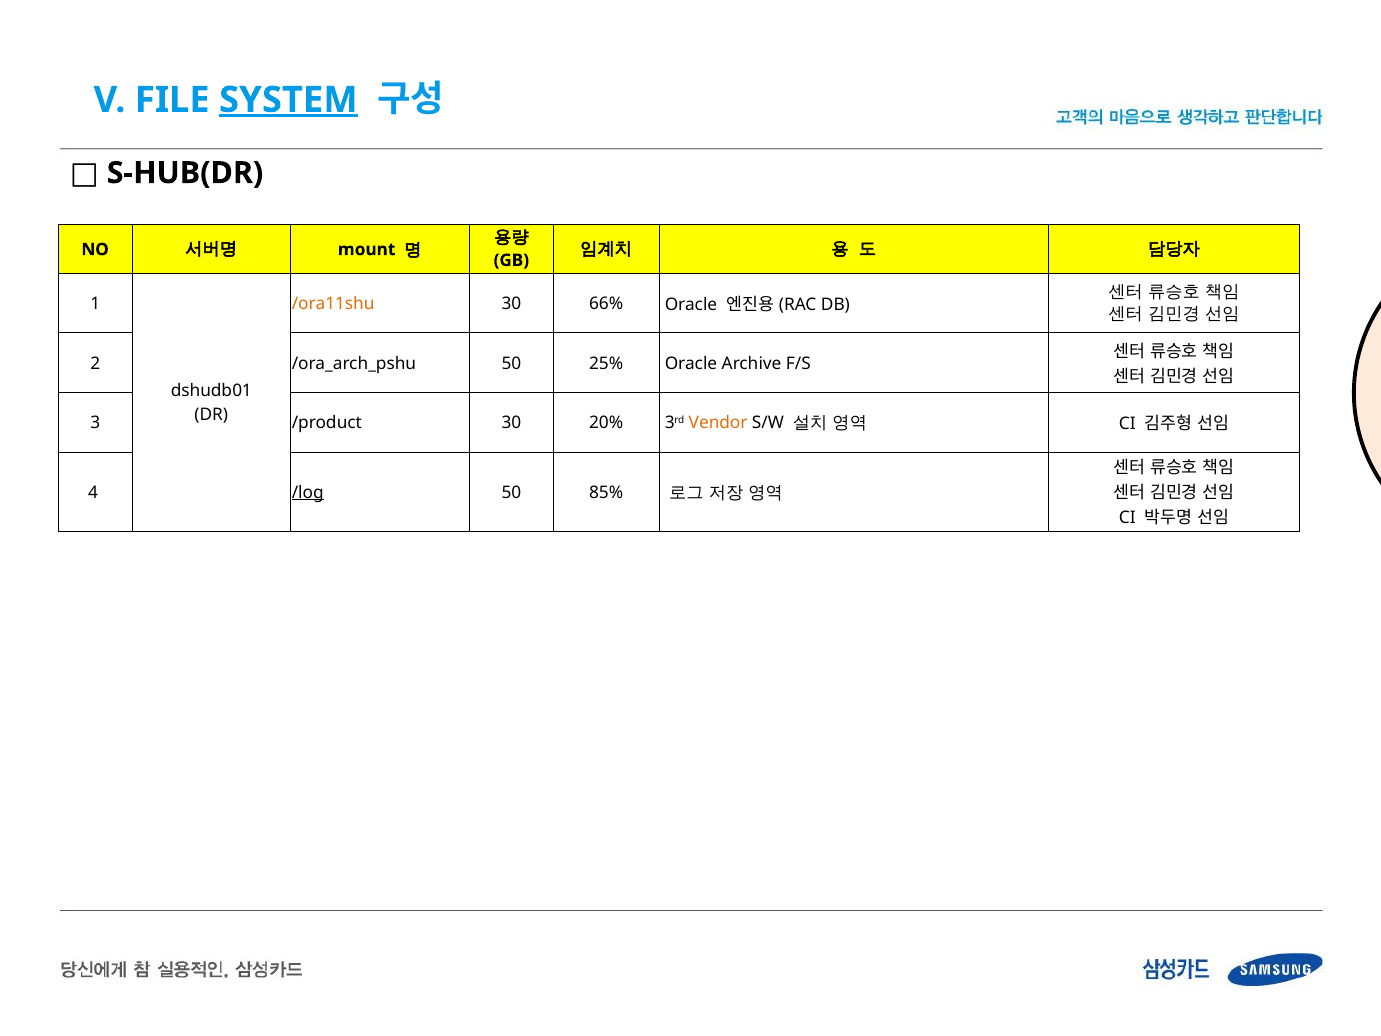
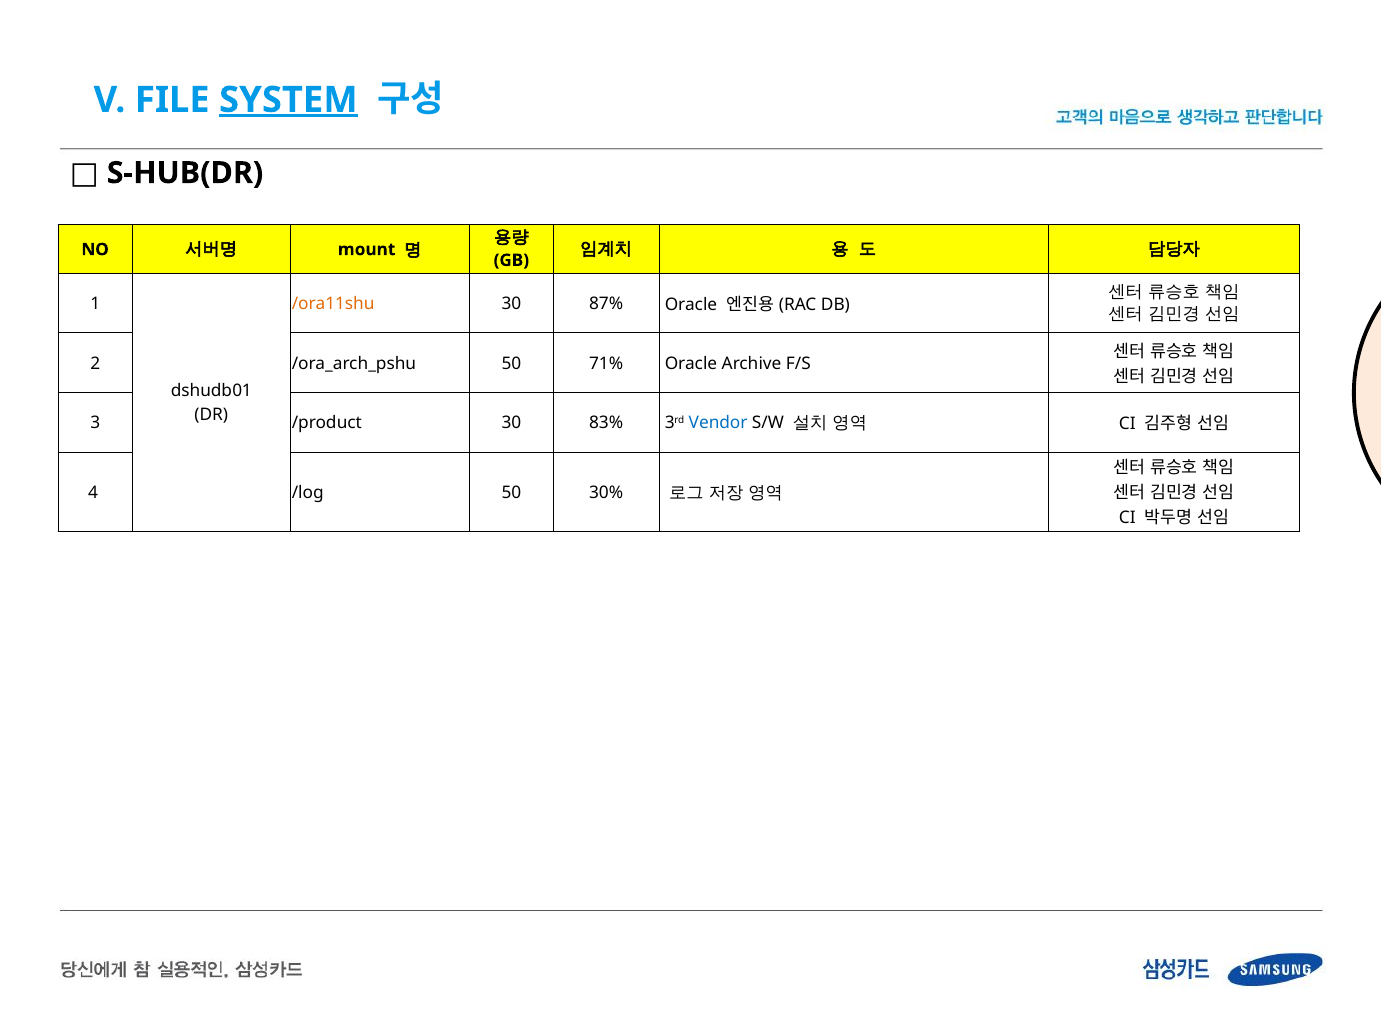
66%: 66% -> 87% (606, 304)
25%: 25% -> 71% (606, 363)
20%: 20% -> 83% (606, 423)
Vendor colour: orange -> blue (718, 423)
/log underline: present -> none (308, 492)
85%: 85% -> 30% (606, 492)
